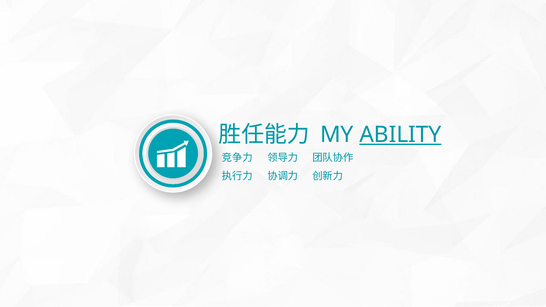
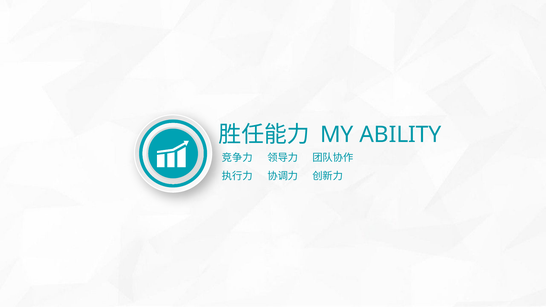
ABILITY underline: present -> none (400, 135)
